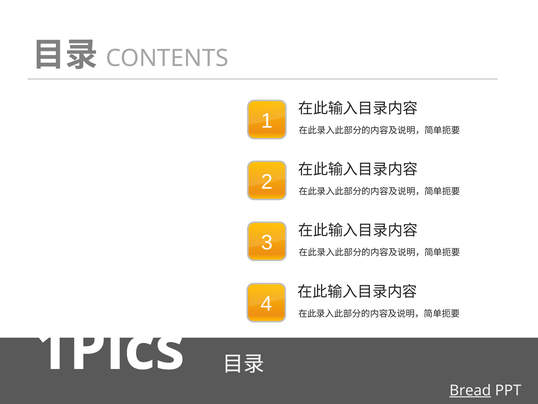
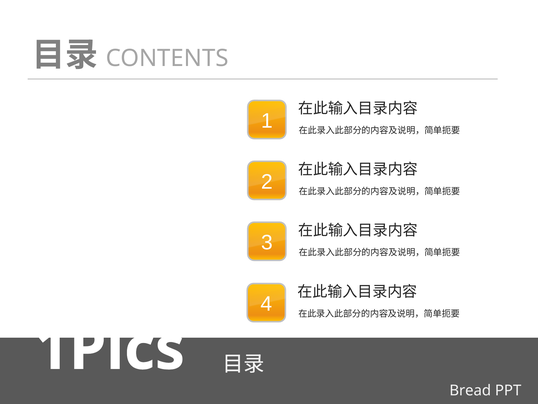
Bread underline: present -> none (470, 390)
